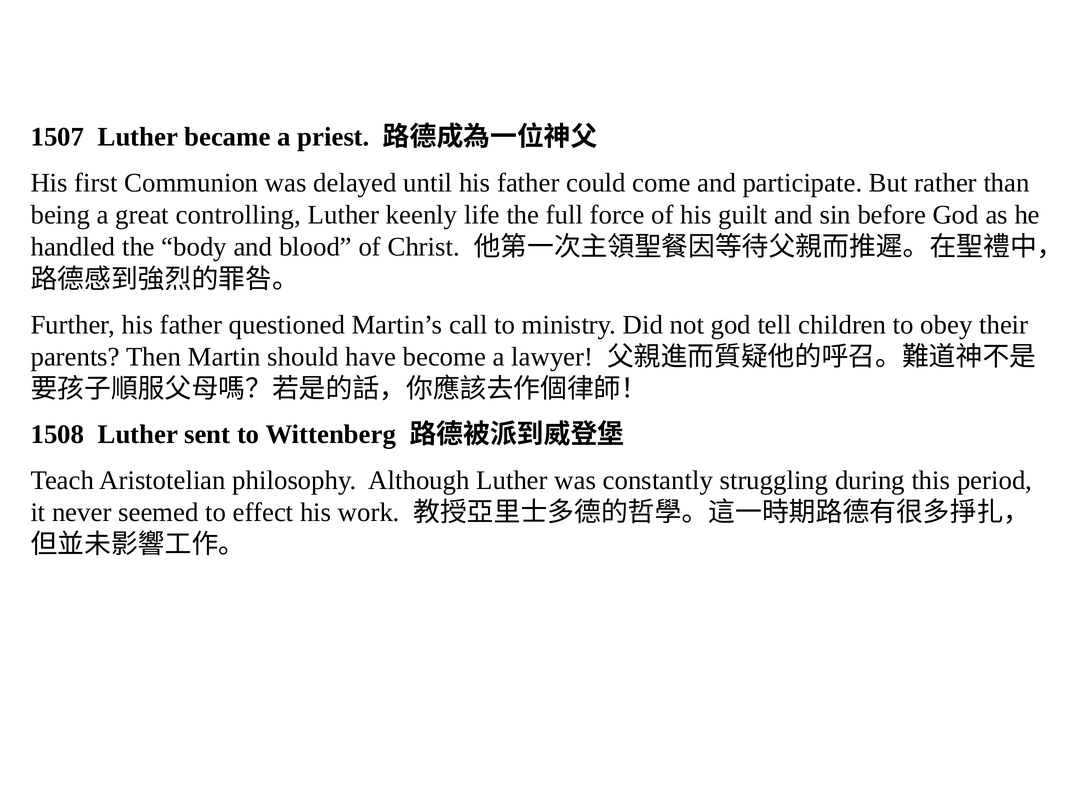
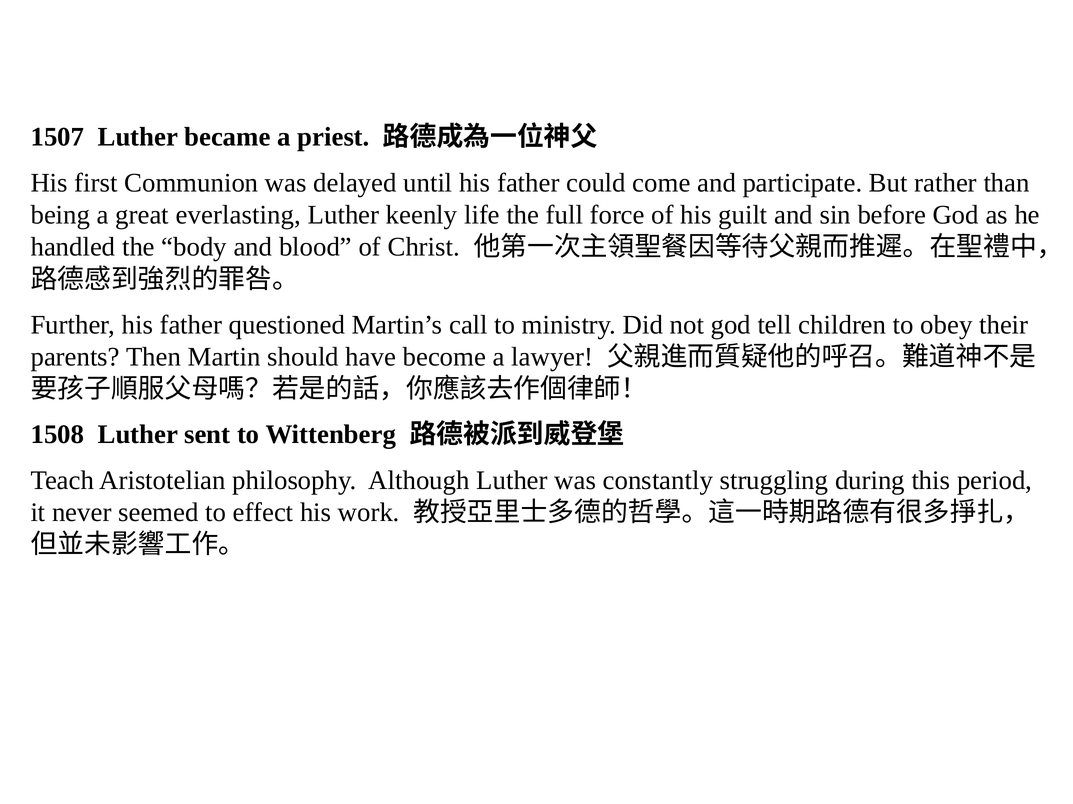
controlling: controlling -> everlasting (238, 215)
